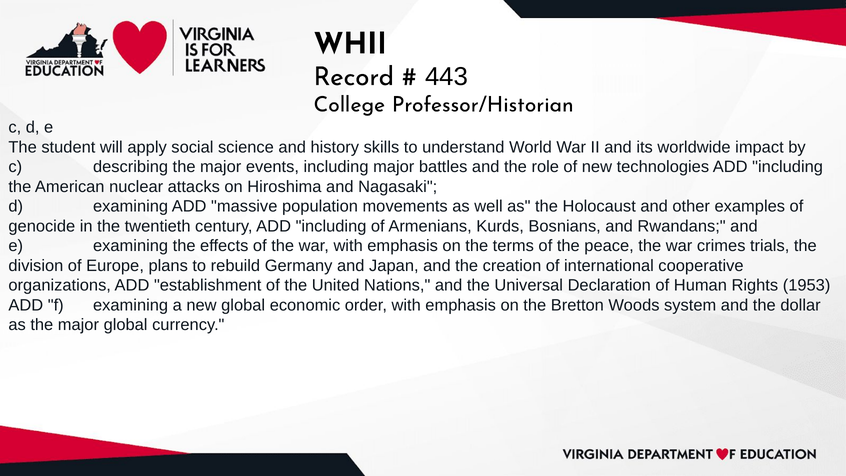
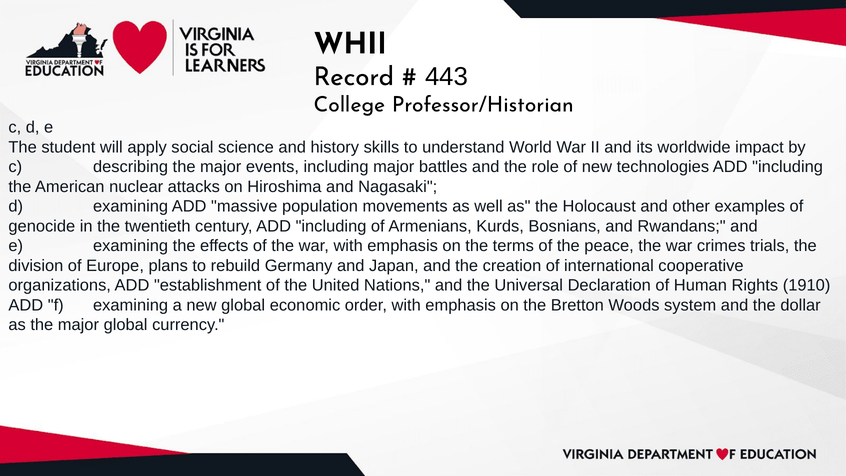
1953: 1953 -> 1910 (807, 285)
